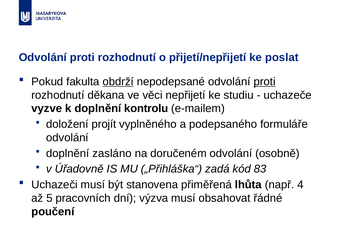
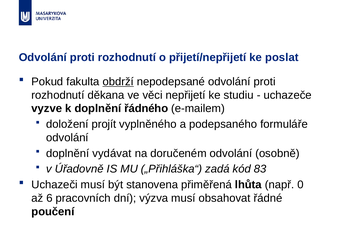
proti underline: present -> none (265, 82)
kontrolu: kontrolu -> řádného (146, 109)
zasláno: zasláno -> vydávat (112, 154)
4: 4 -> 0 (300, 185)
5: 5 -> 6 (50, 199)
